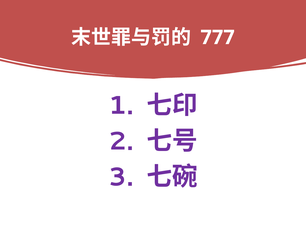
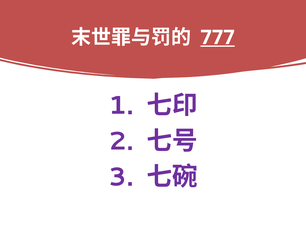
777 underline: none -> present (218, 37)
